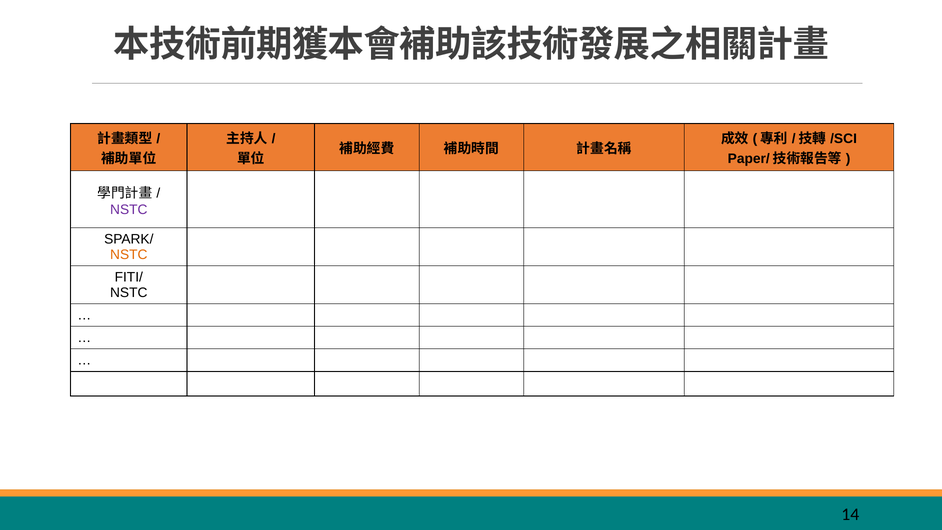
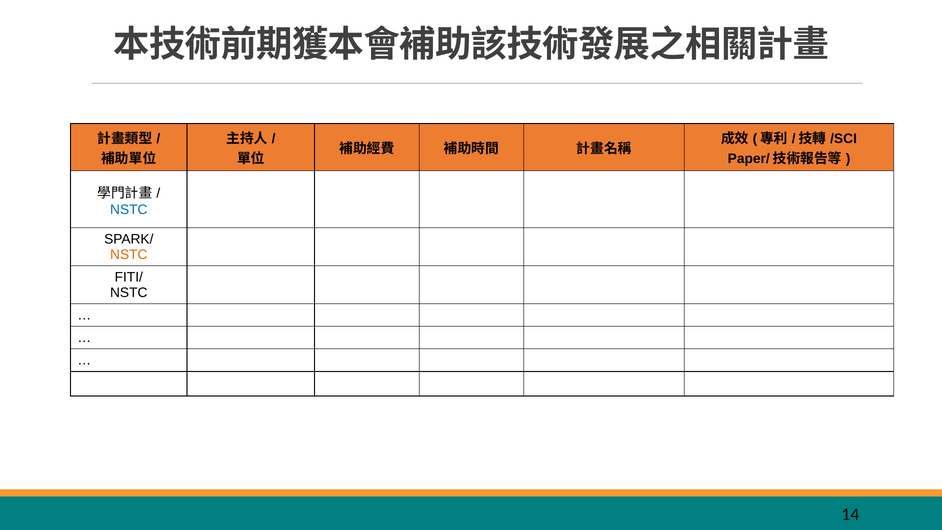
NSTC colour: purple -> blue (129, 209)
